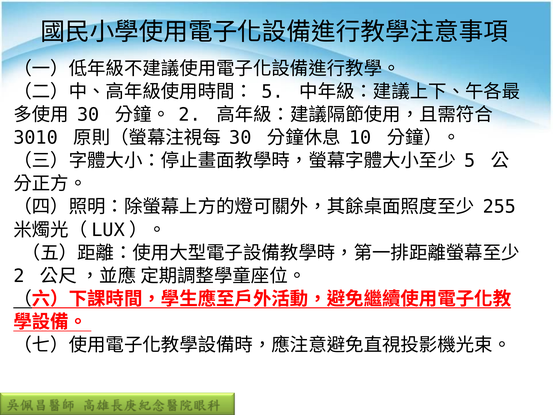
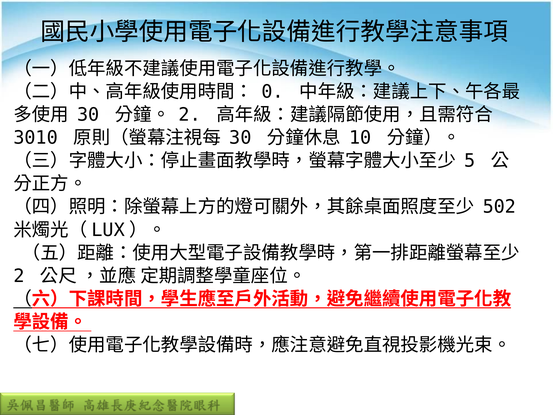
5: 5 -> 0 (273, 92)
255: 255 -> 502 (499, 207)
